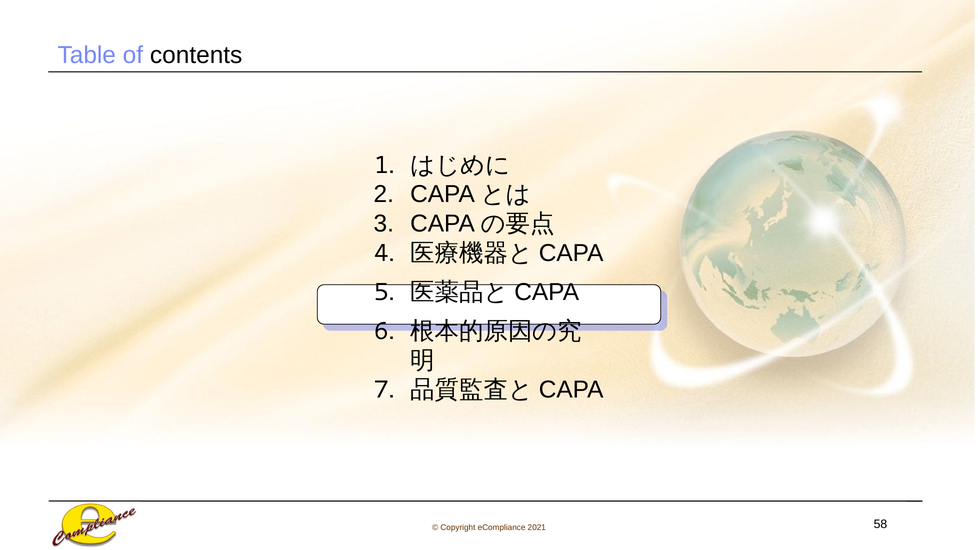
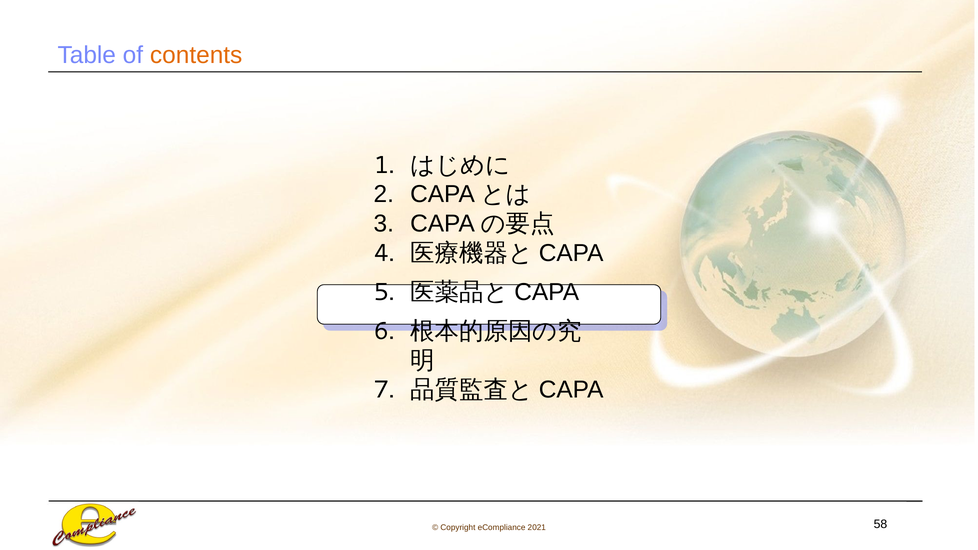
contents colour: black -> orange (196, 55)
